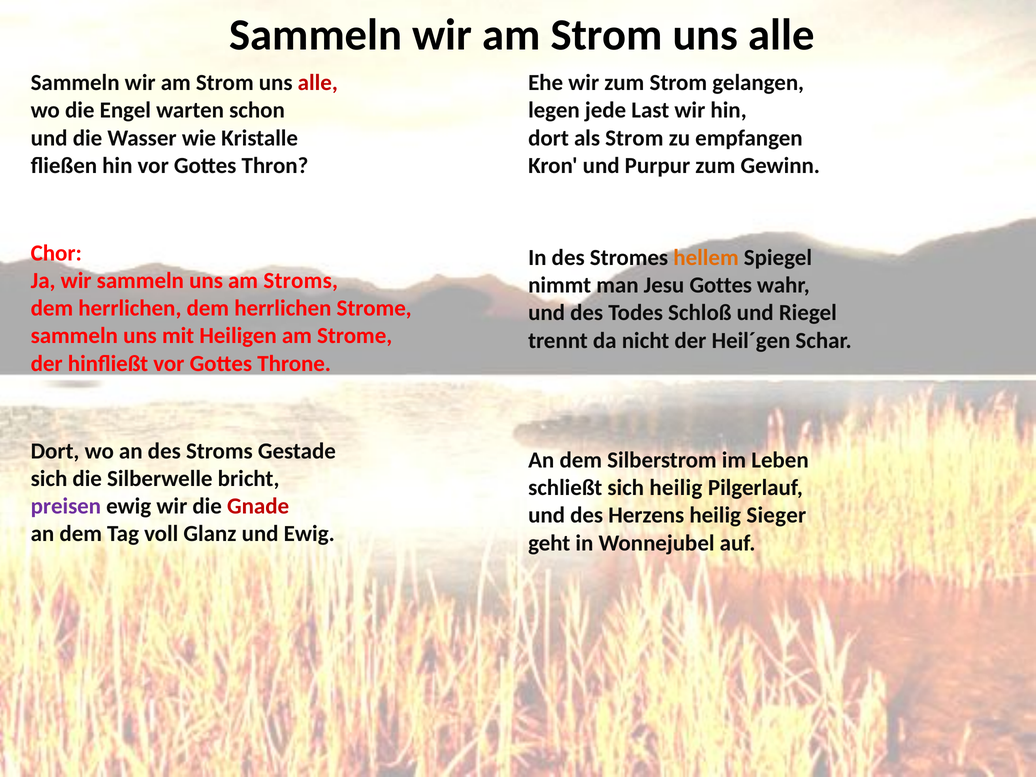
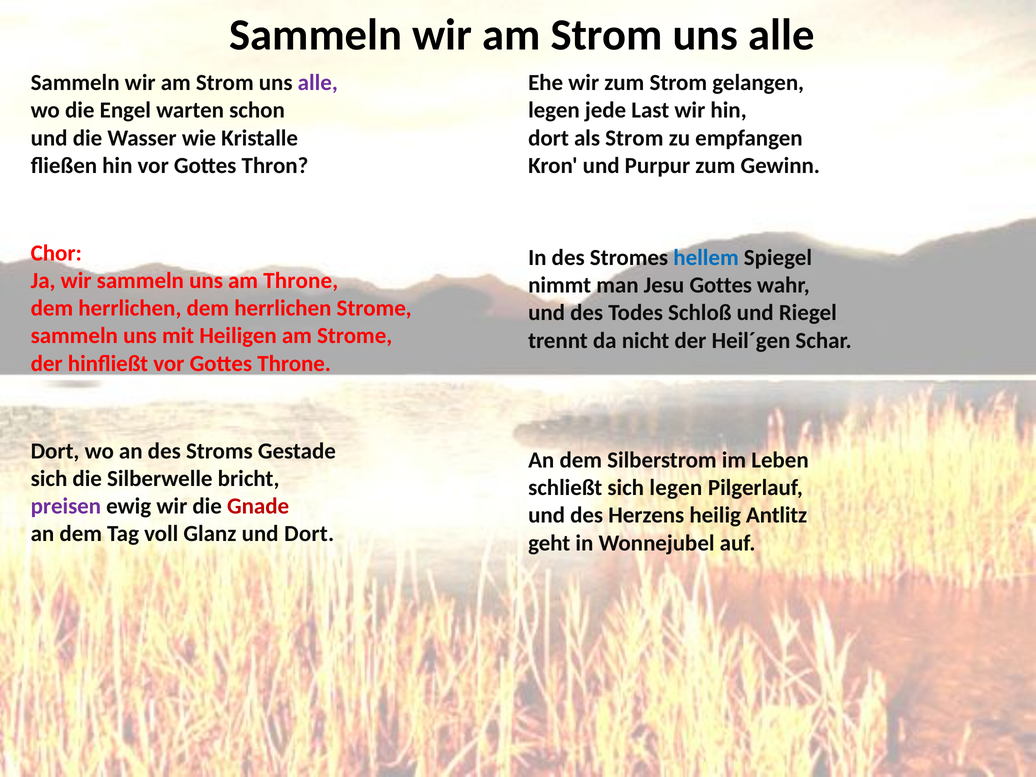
alle colour: red -> purple (318, 83)
hellem colour: orange -> blue (706, 258)
am Stroms: Stroms -> Throne (301, 281)
sich heilig: heilig -> legen (676, 488)
Sieger: Sieger -> Antlitz (777, 515)
und Ewig: Ewig -> Dort (309, 534)
